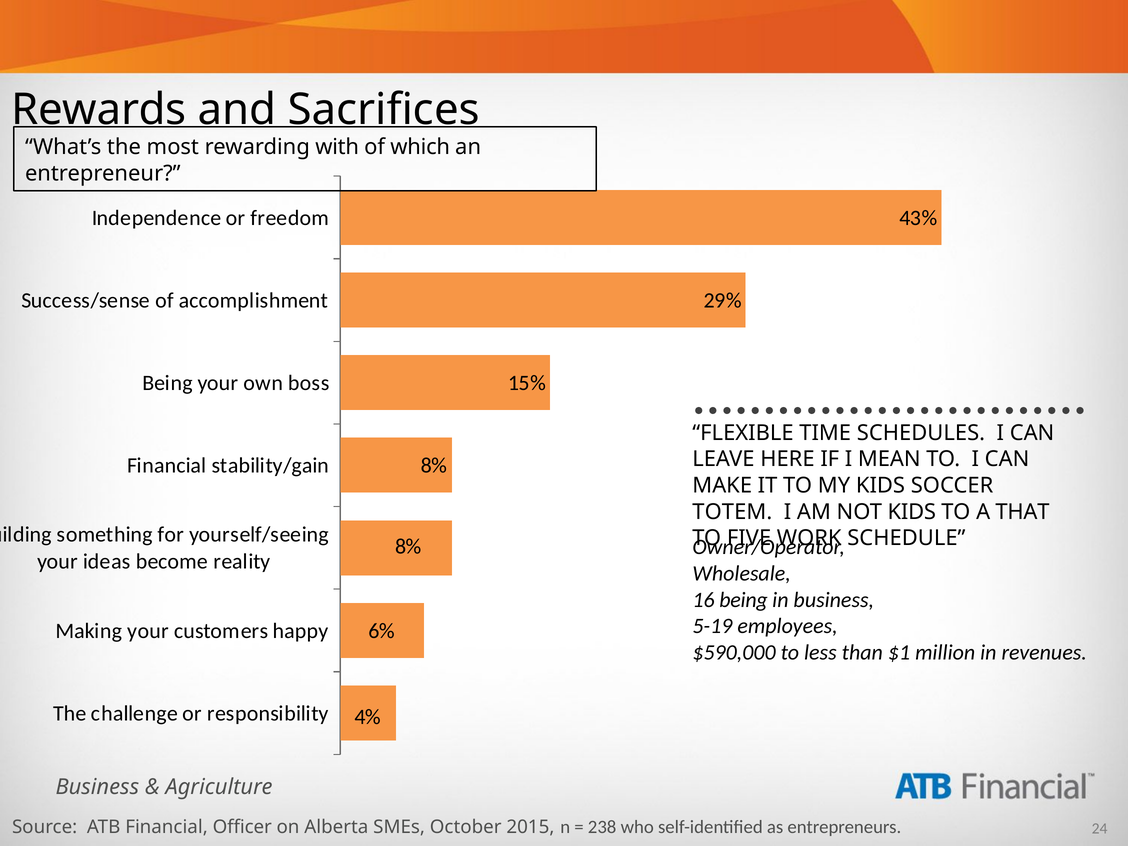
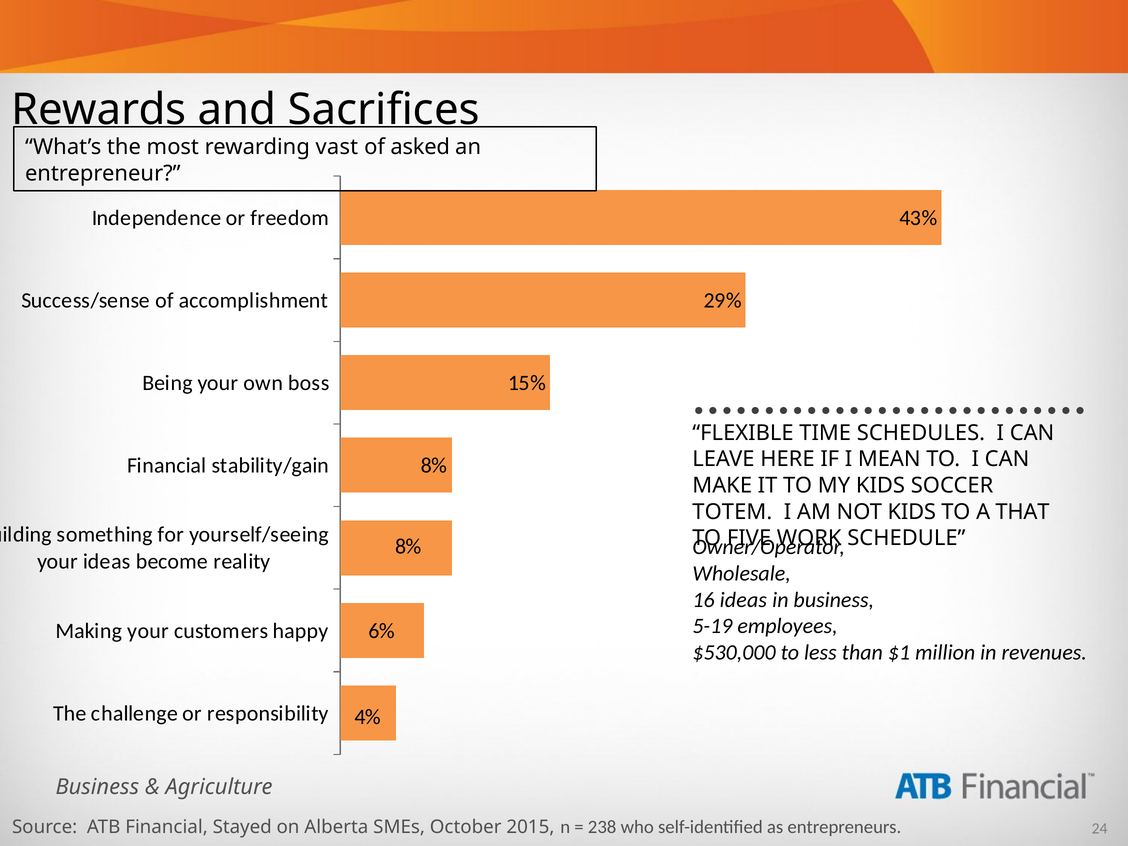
with: with -> vast (337, 147)
which: which -> asked (420, 147)
16 being: being -> ideas (743, 600)
$590,000: $590,000 -> $530,000 (734, 652)
Officer: Officer -> Stayed (242, 827)
